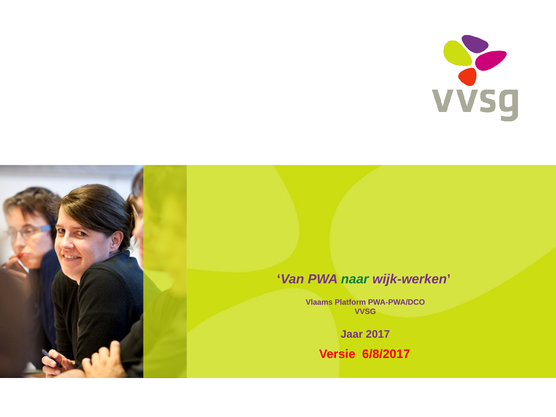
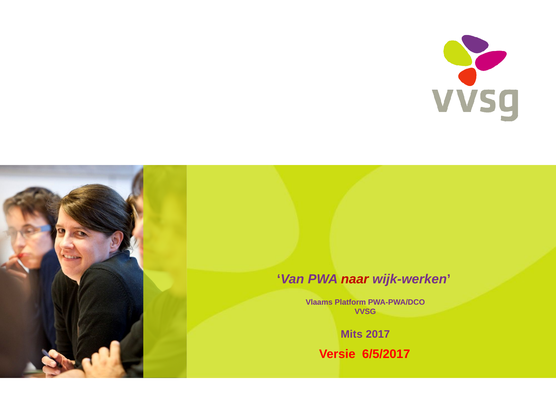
naar colour: green -> red (355, 279)
Jaar: Jaar -> Mits (352, 334)
6/8/2017: 6/8/2017 -> 6/5/2017 (386, 354)
